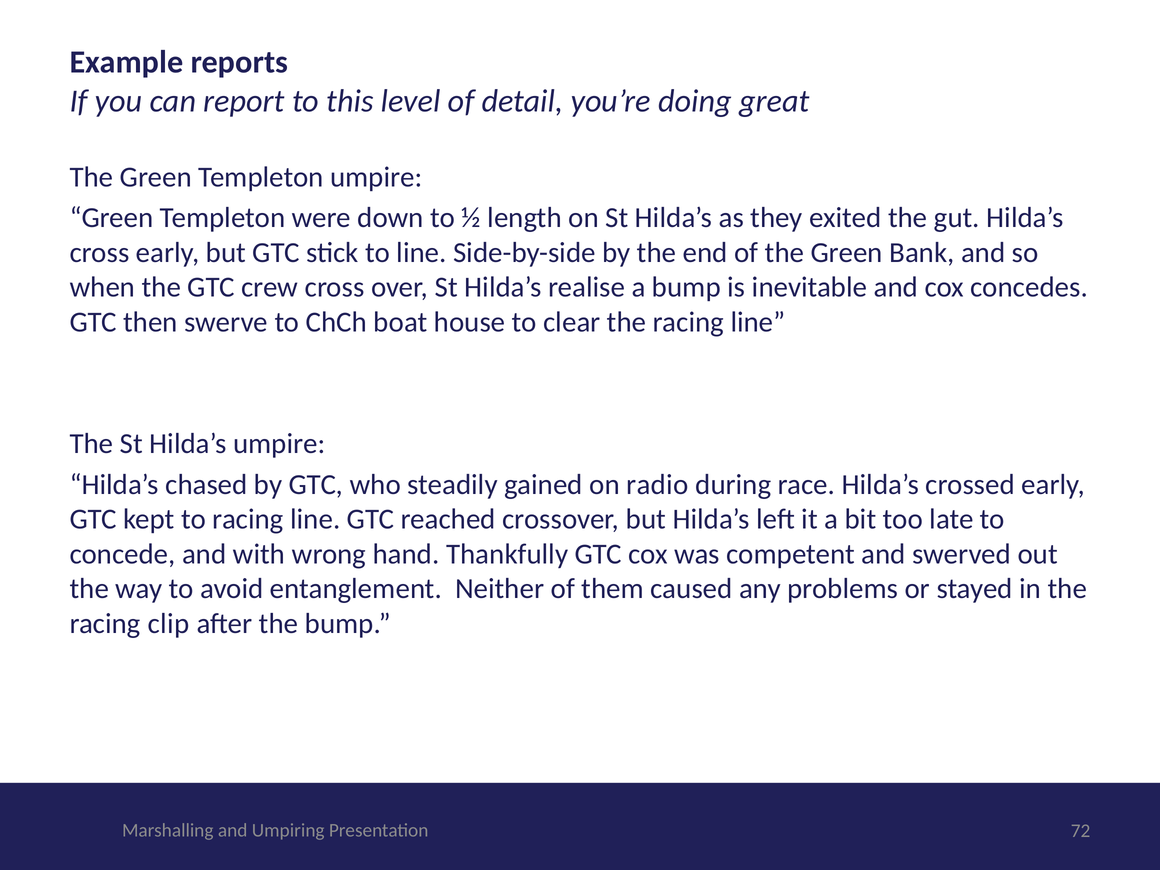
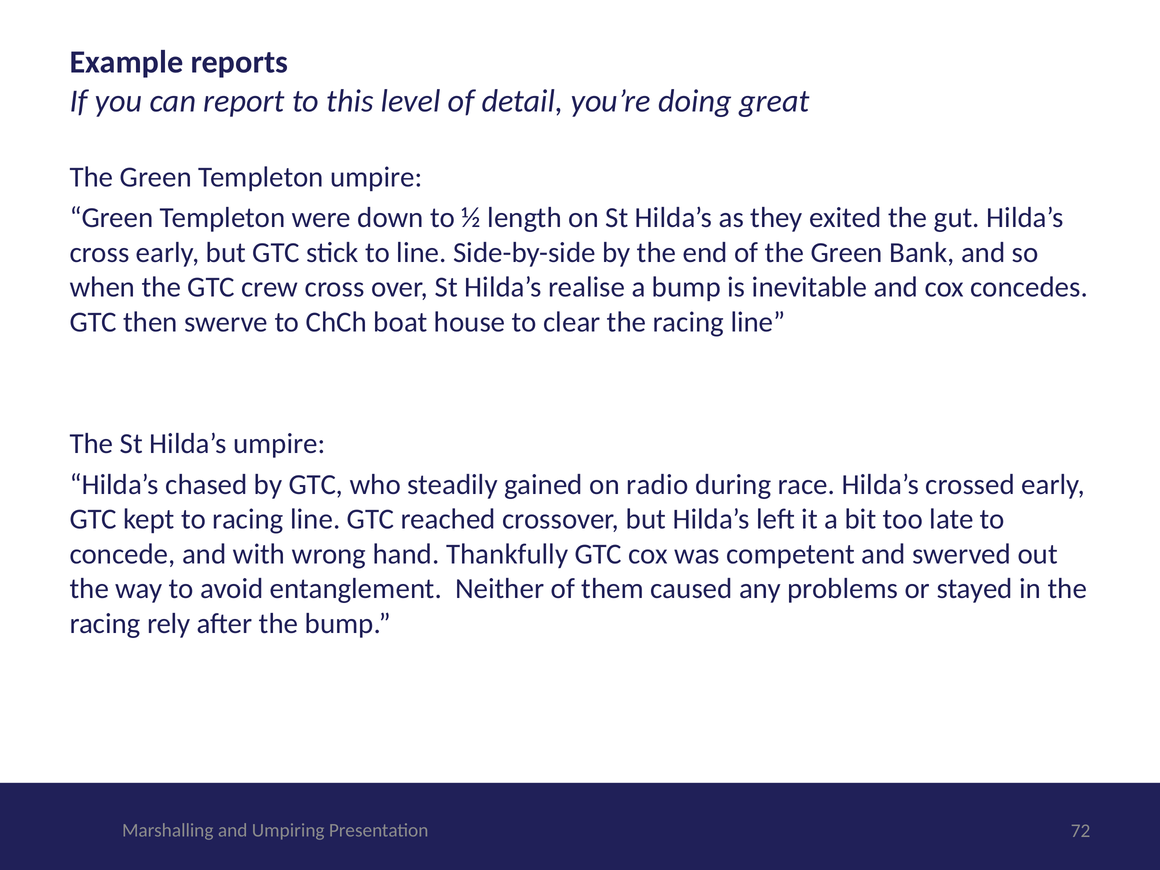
clip: clip -> rely (169, 624)
